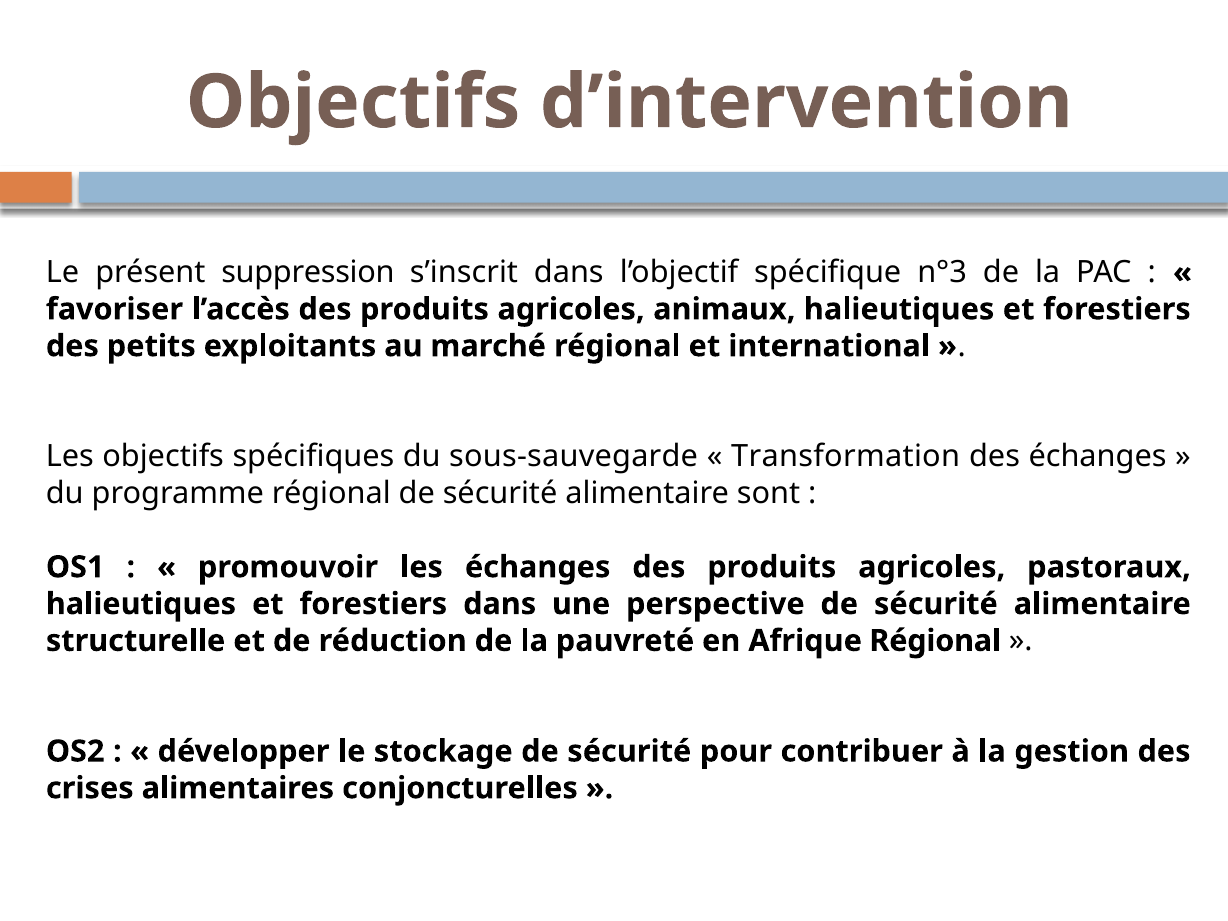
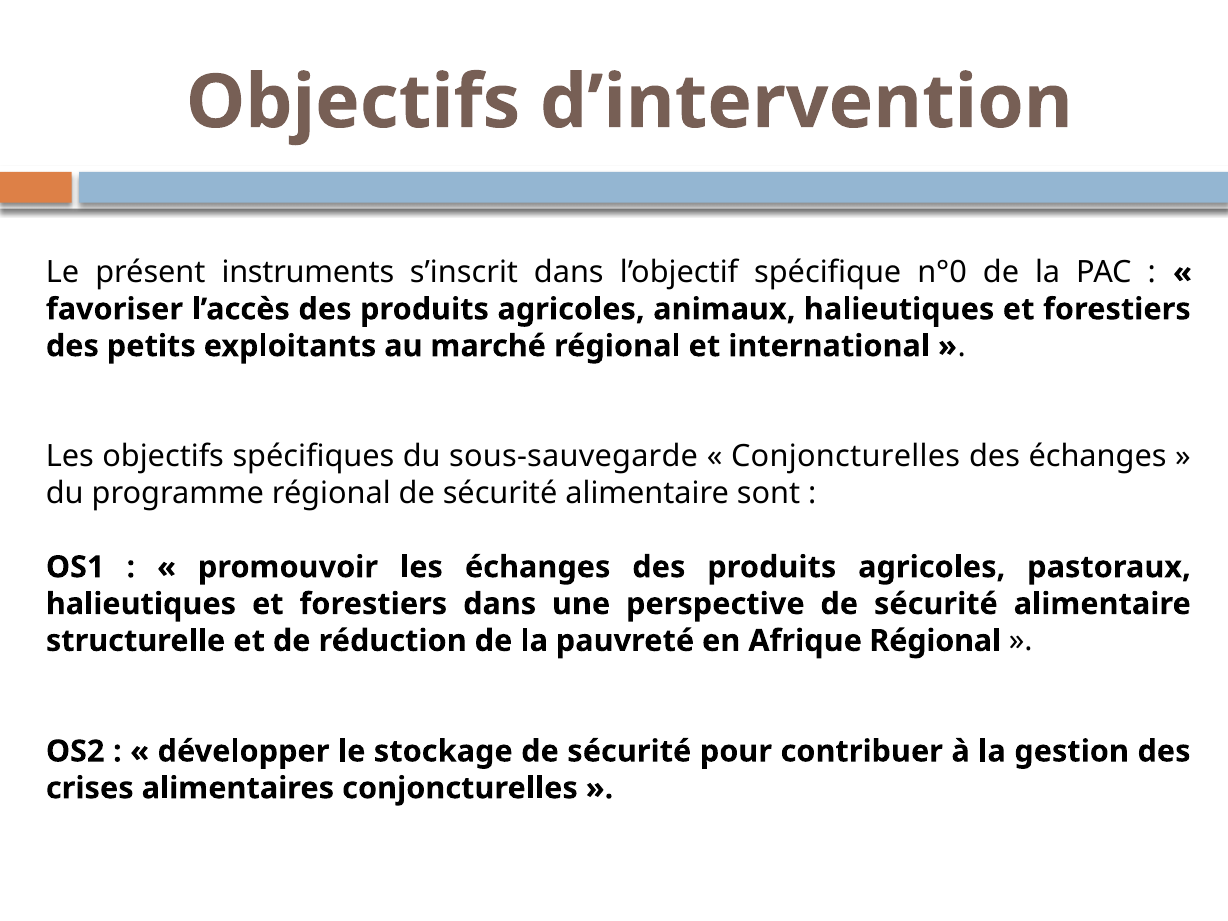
suppression: suppression -> instruments (308, 272)
n°3: n°3 -> n°0 (942, 272)
Transformation: Transformation -> Conjoncturelles (846, 457)
